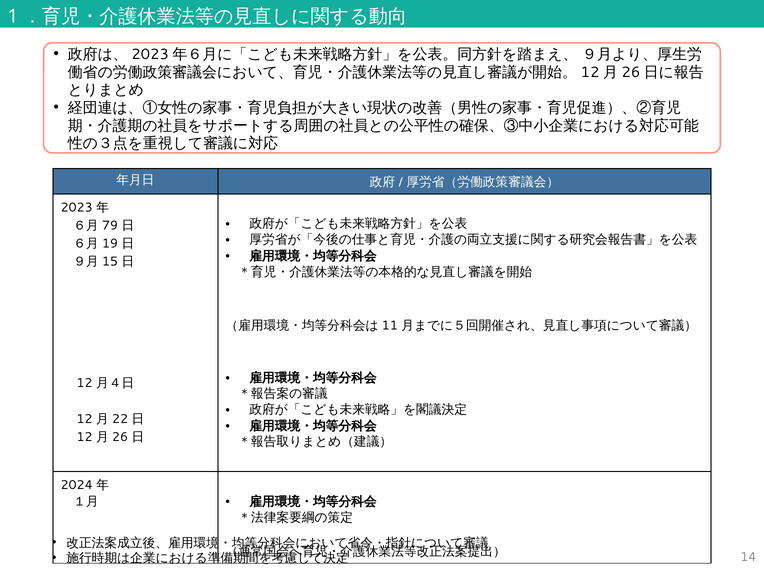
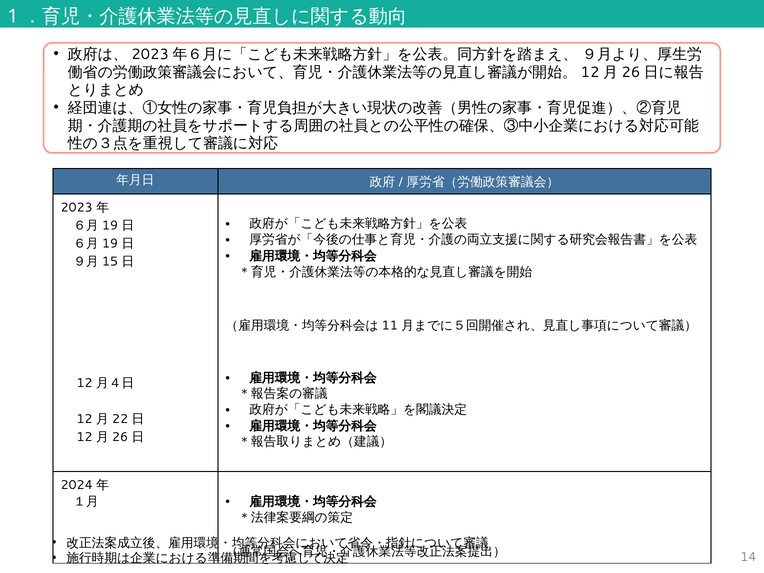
79: 79 -> 19 (110, 225)
